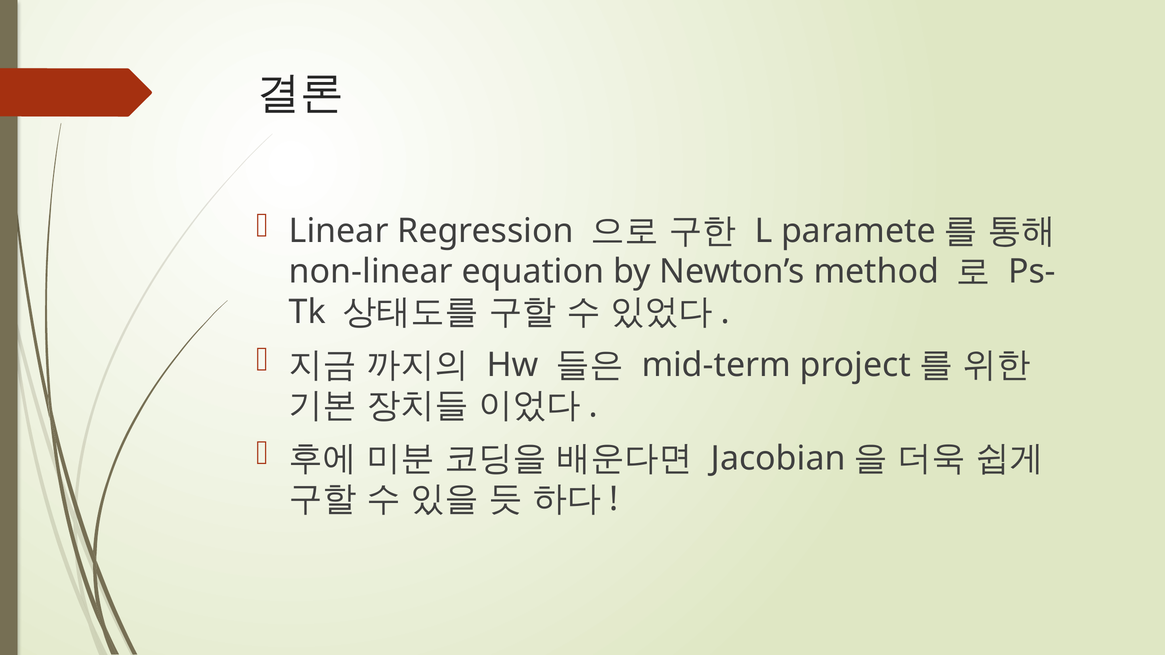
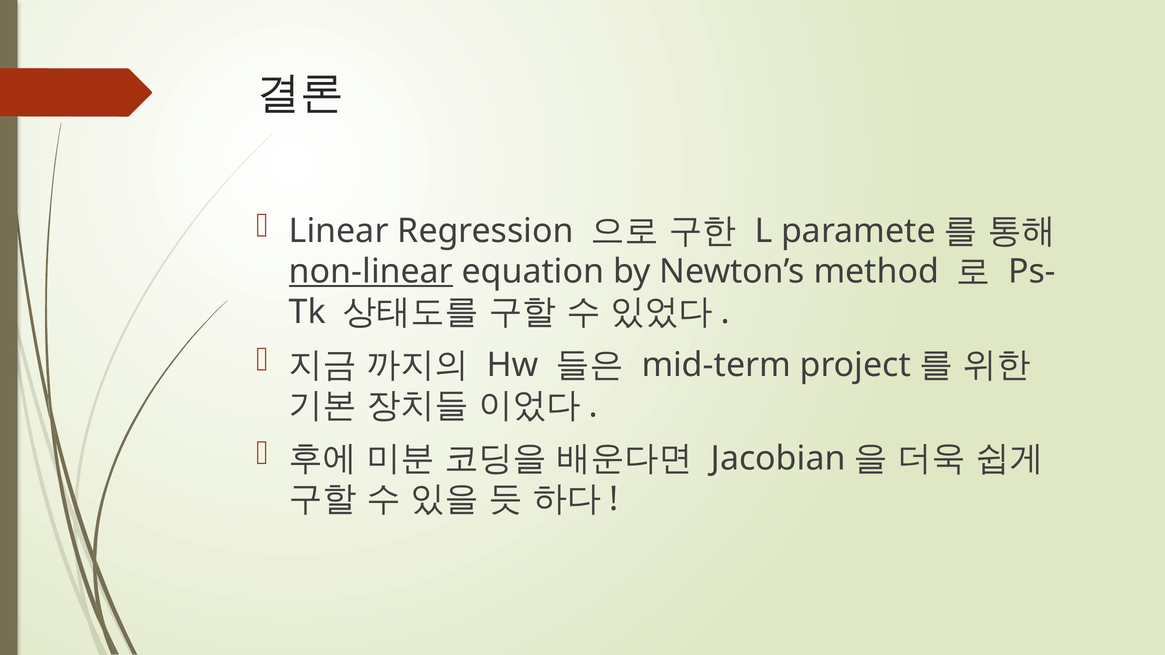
non-linear underline: none -> present (371, 272)
